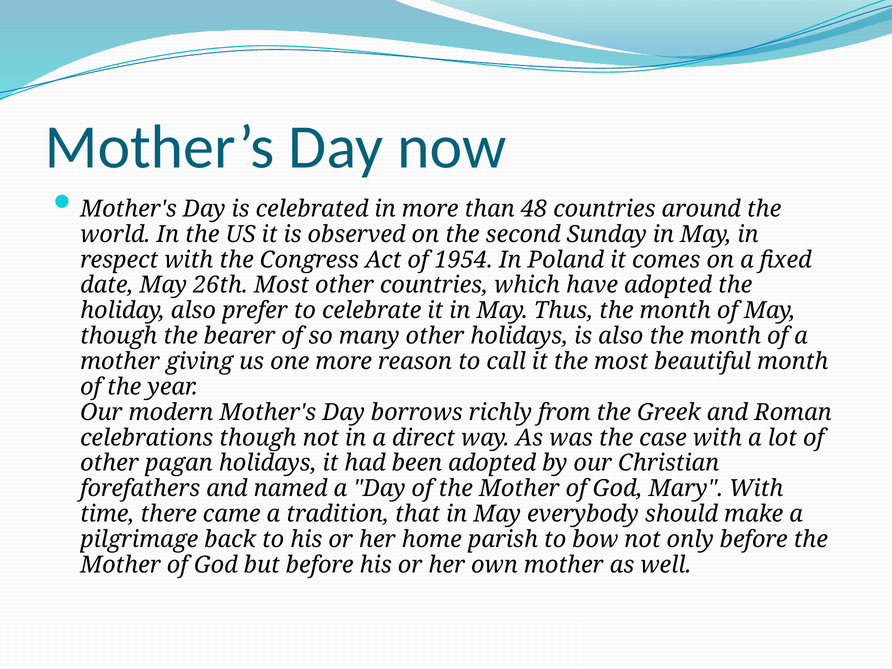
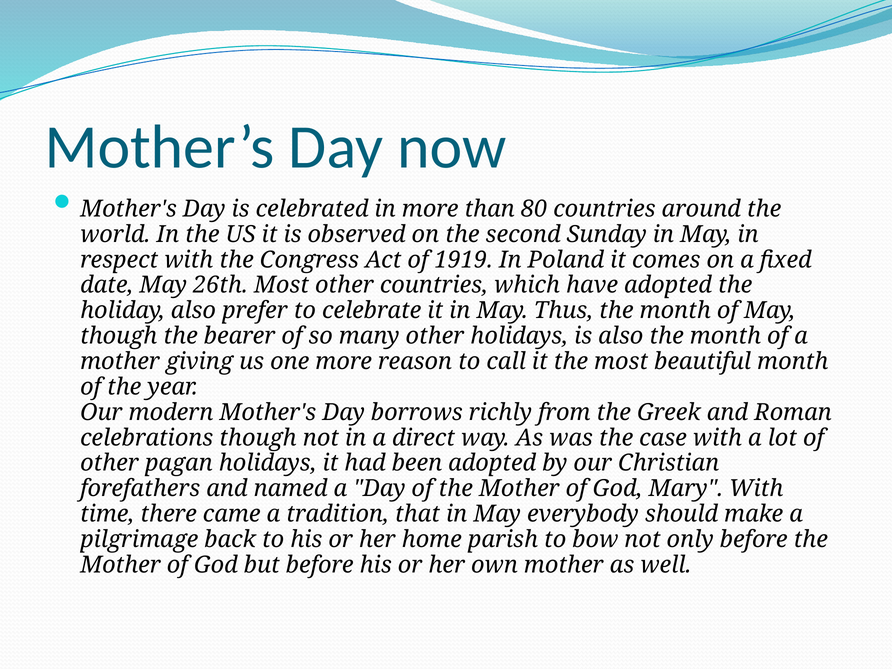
48: 48 -> 80 (534, 209)
1954: 1954 -> 1919 (464, 260)
